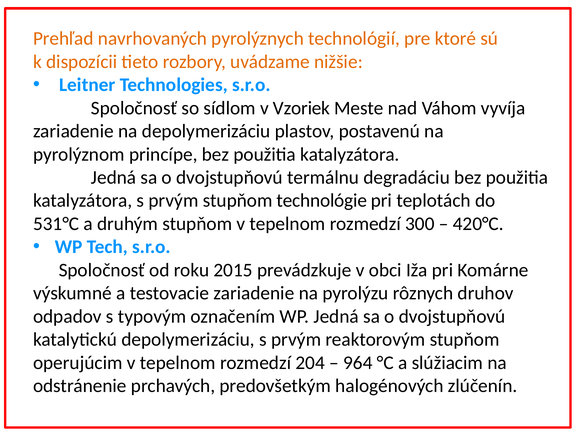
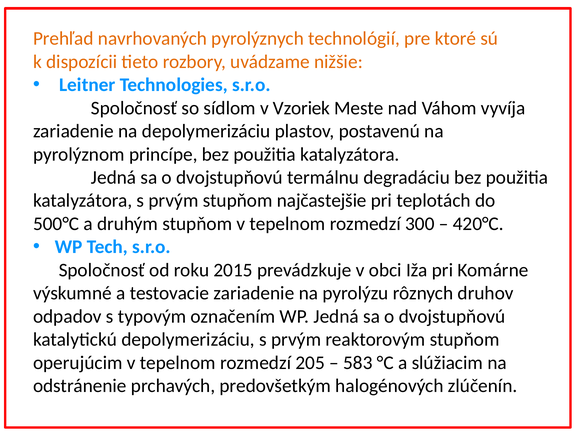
technológie: technológie -> najčastejšie (322, 201)
531°C: 531°C -> 500°C (56, 224)
204: 204 -> 205 (310, 363)
964: 964 -> 583 (358, 363)
